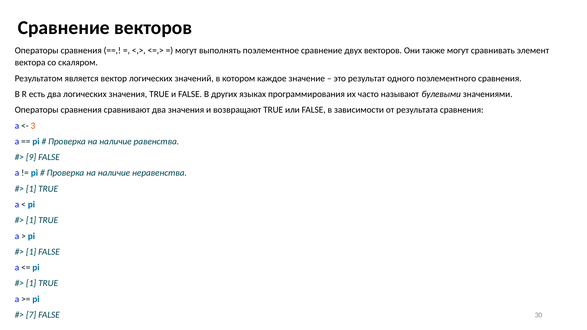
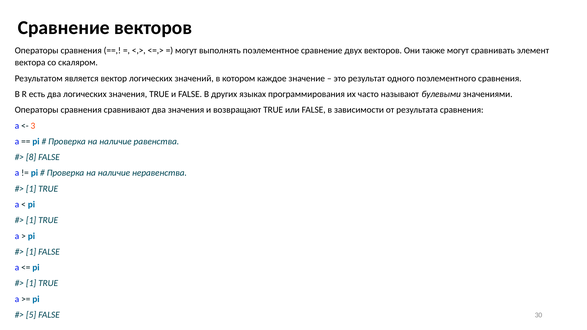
9: 9 -> 8 (31, 157)
7: 7 -> 5 (31, 315)
